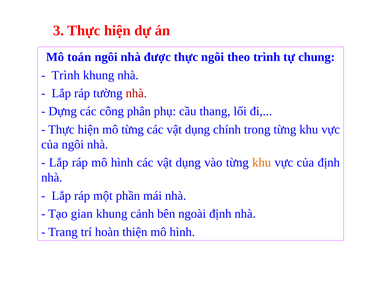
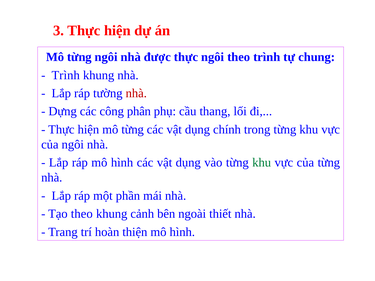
toán: toán -> từng (79, 57)
khu colour: orange -> green (262, 163)
của định: định -> từng (329, 163)
Tạo gian: gian -> theo (82, 214)
ngoài định: định -> thiết (220, 214)
